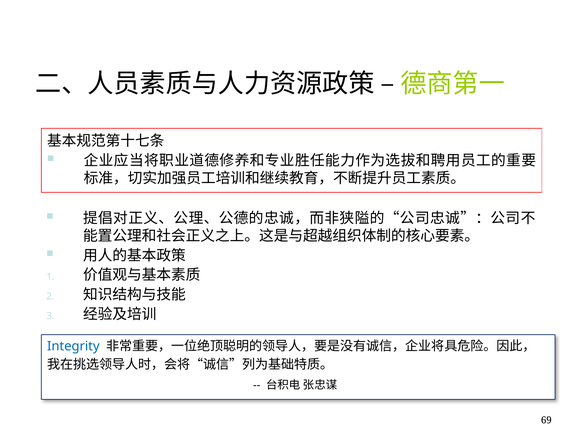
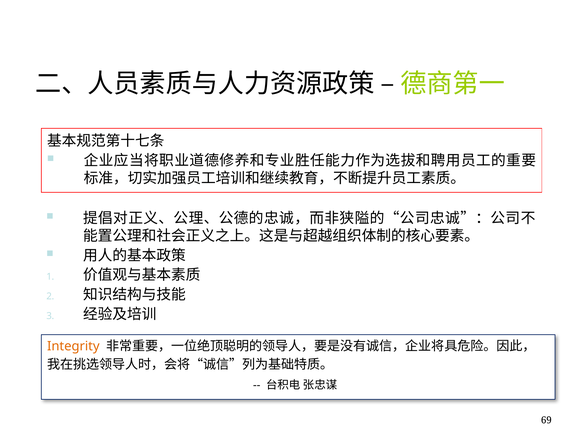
Integrity colour: blue -> orange (73, 346)
